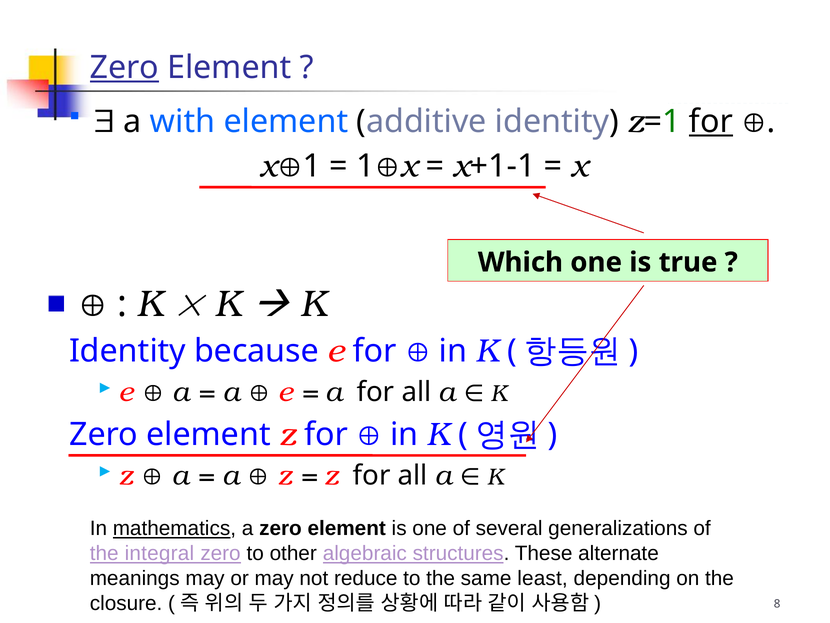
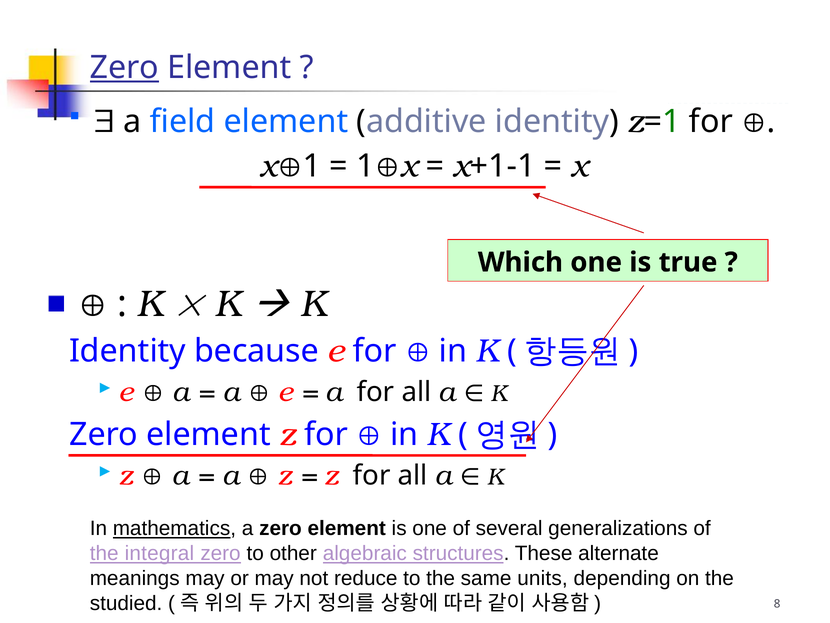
with: with -> field (183, 121)
for underline: present -> none (711, 121)
least: least -> units (542, 578)
closure: closure -> studied (126, 603)
